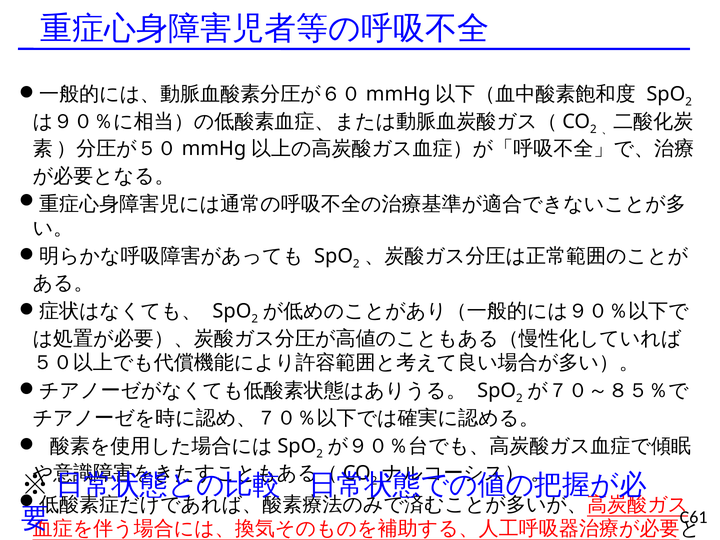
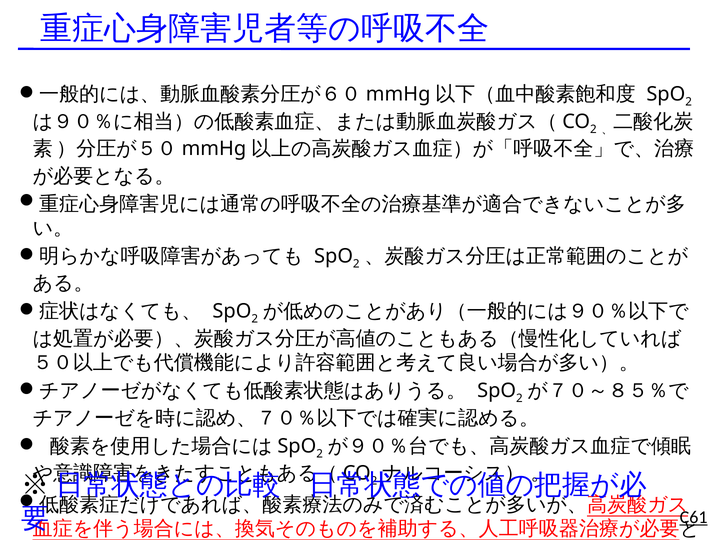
C61 underline: none -> present (694, 517)
